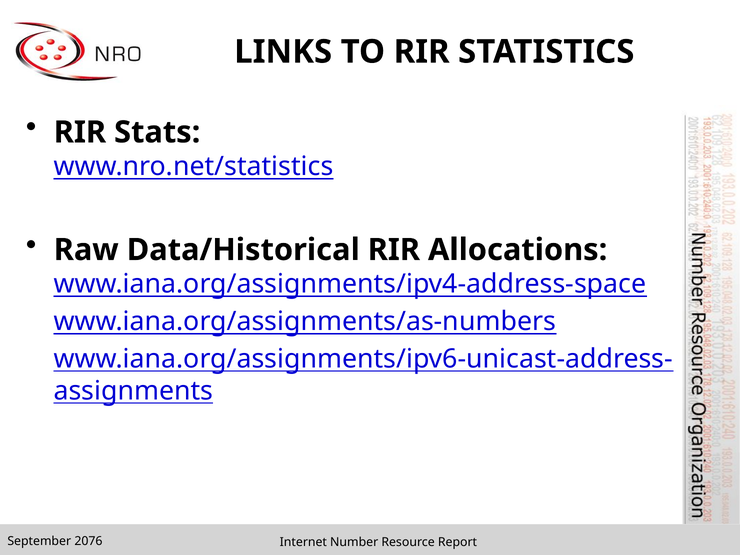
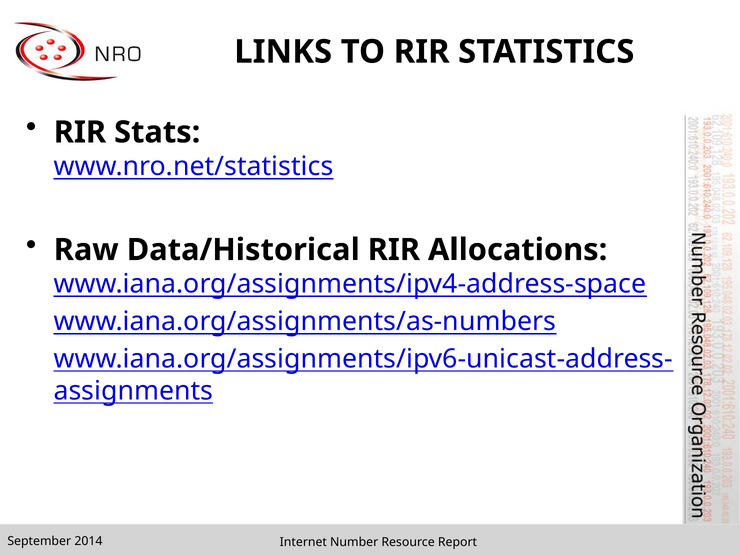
2076: 2076 -> 2014 (88, 541)
